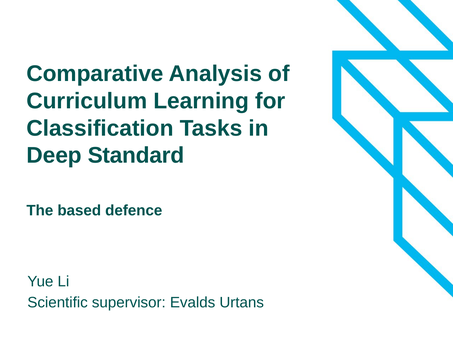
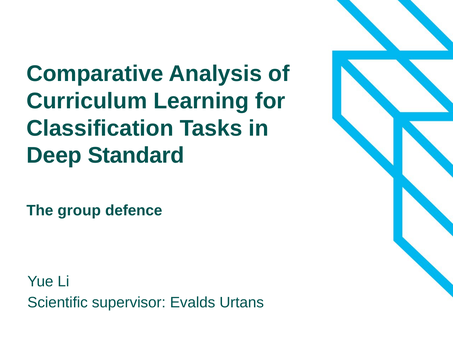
based: based -> group (79, 210)
